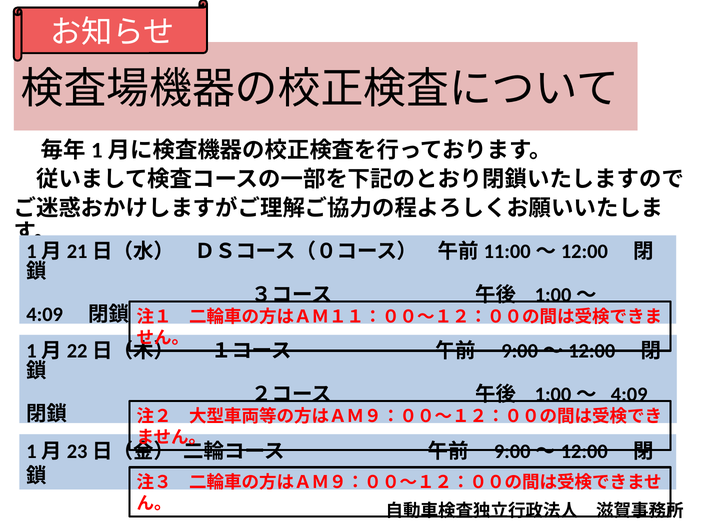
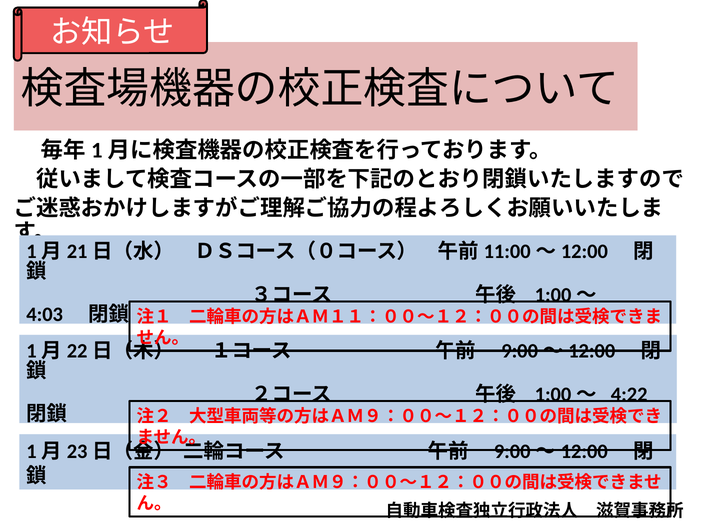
4:09: 4:09 -> 4:03 (45, 314)
4:09: 4:09 -> 4:22 (629, 394)
